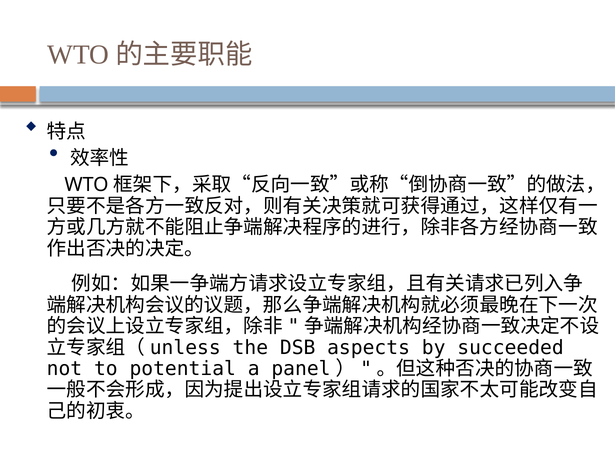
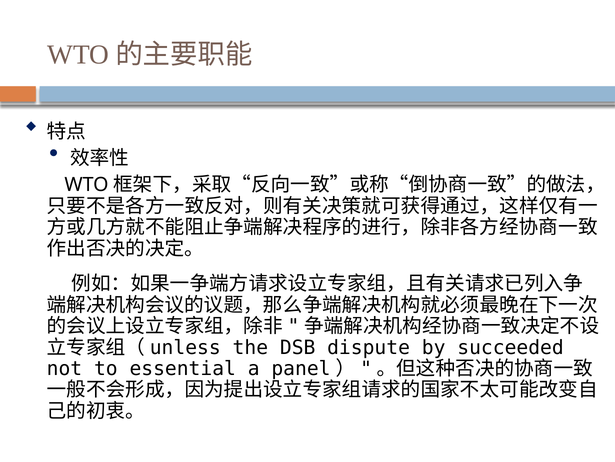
aspects: aspects -> dispute (369, 347)
potential: potential -> essential (183, 368)
